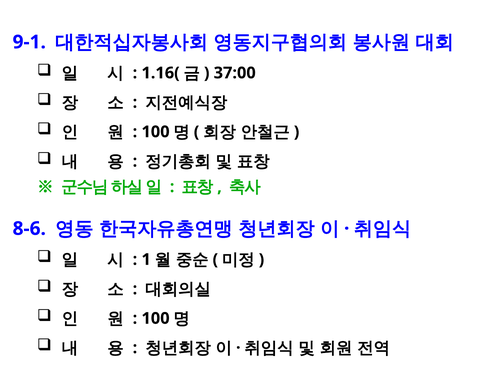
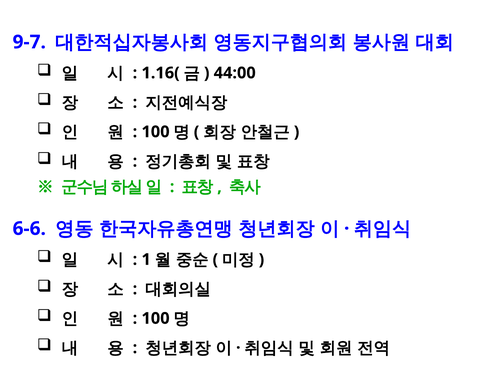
9-1: 9-1 -> 9-7 (29, 42)
37:00: 37:00 -> 44:00 (235, 73)
8-6: 8-6 -> 6-6 (29, 229)
